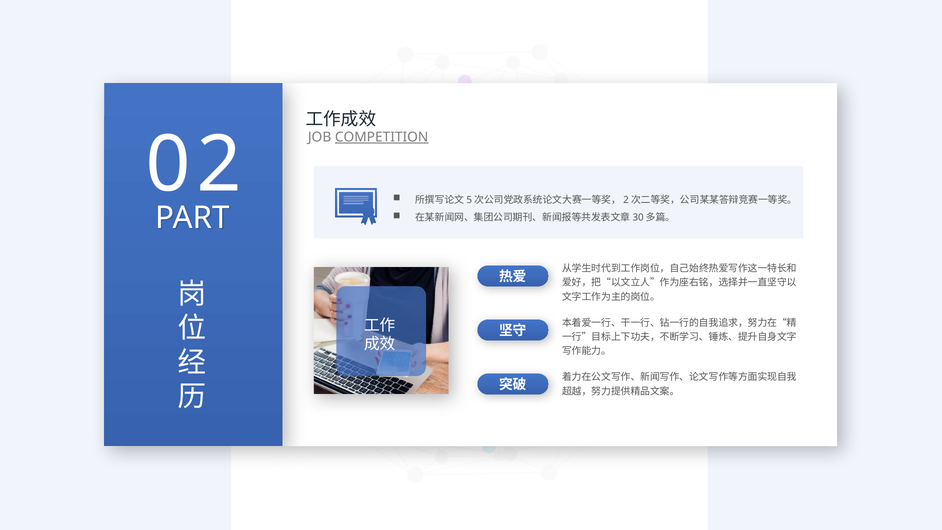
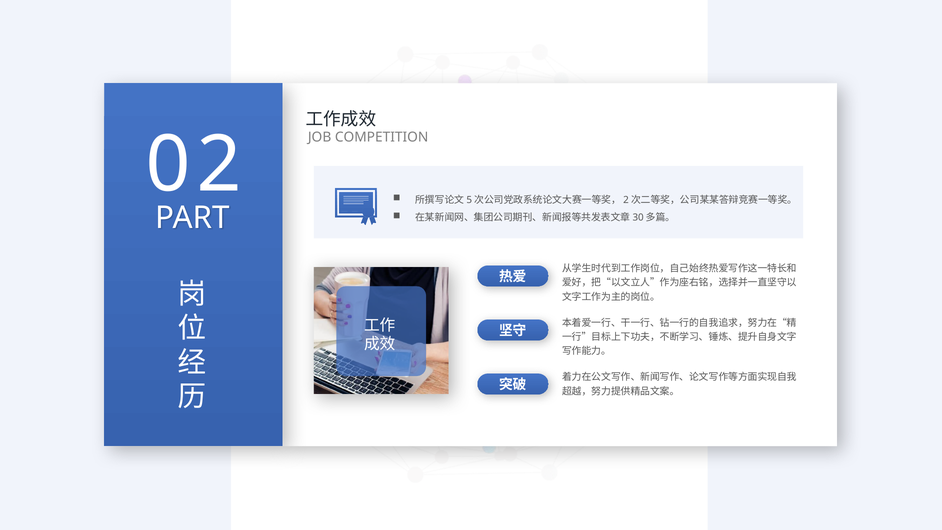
COMPETITION underline: present -> none (382, 137)
